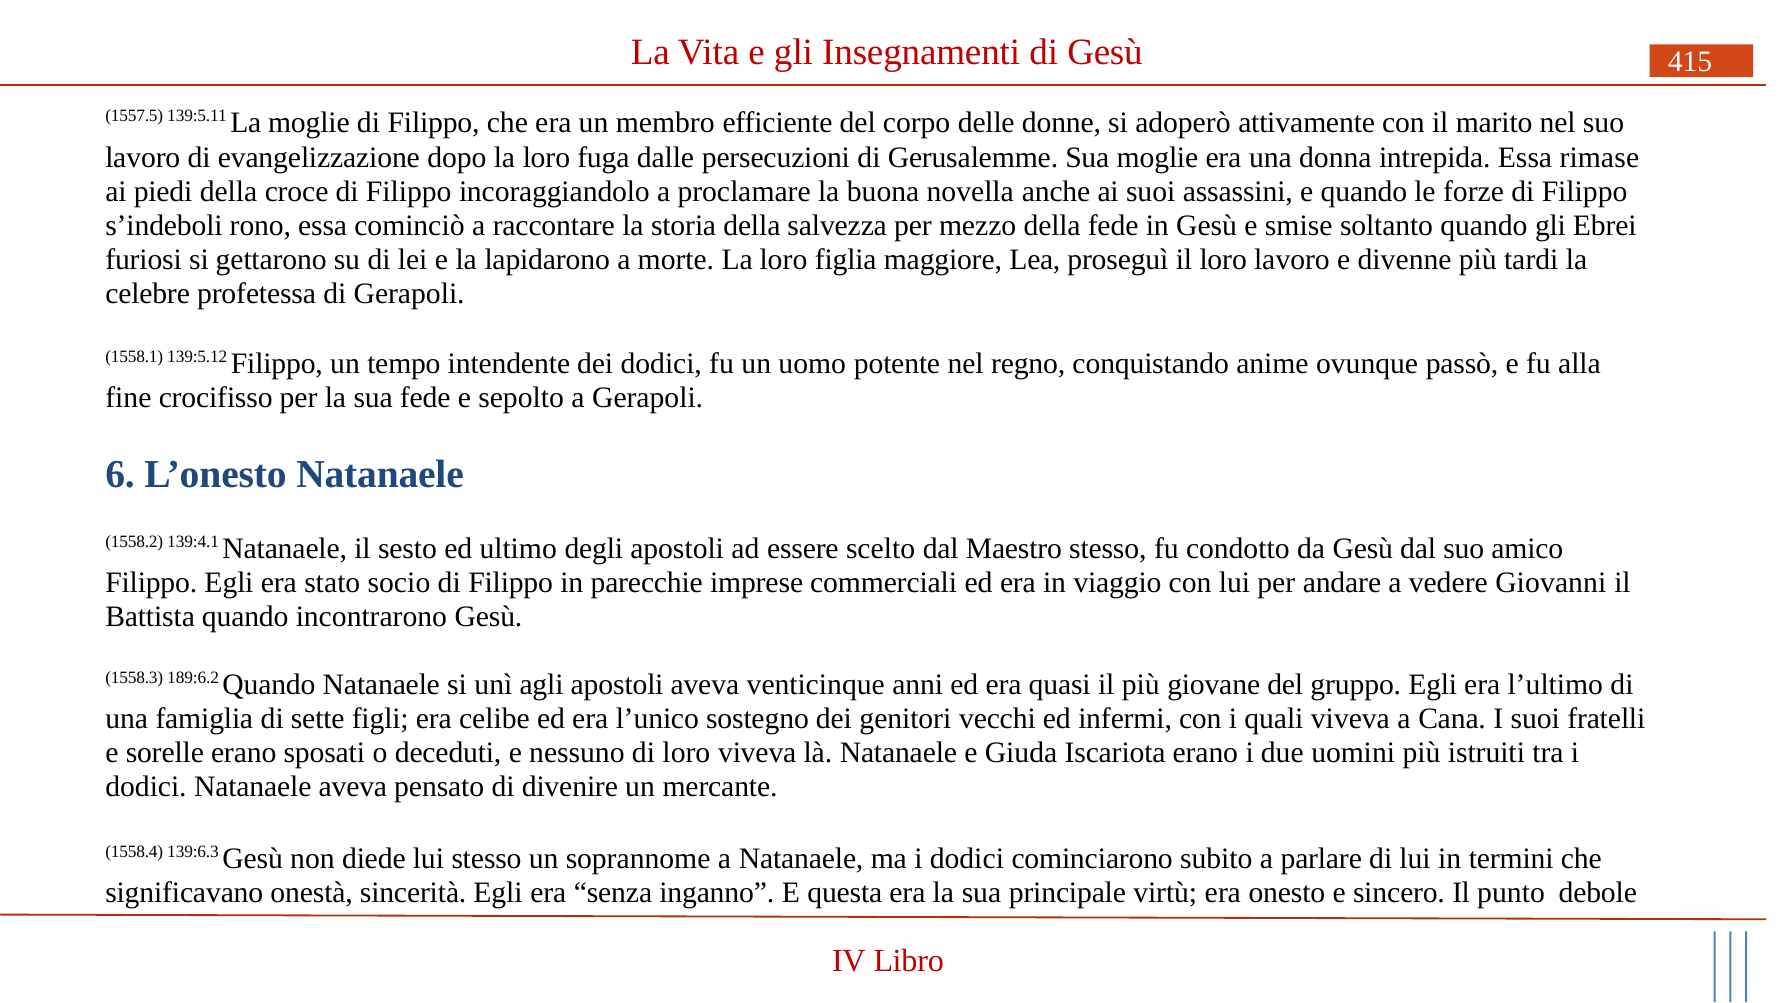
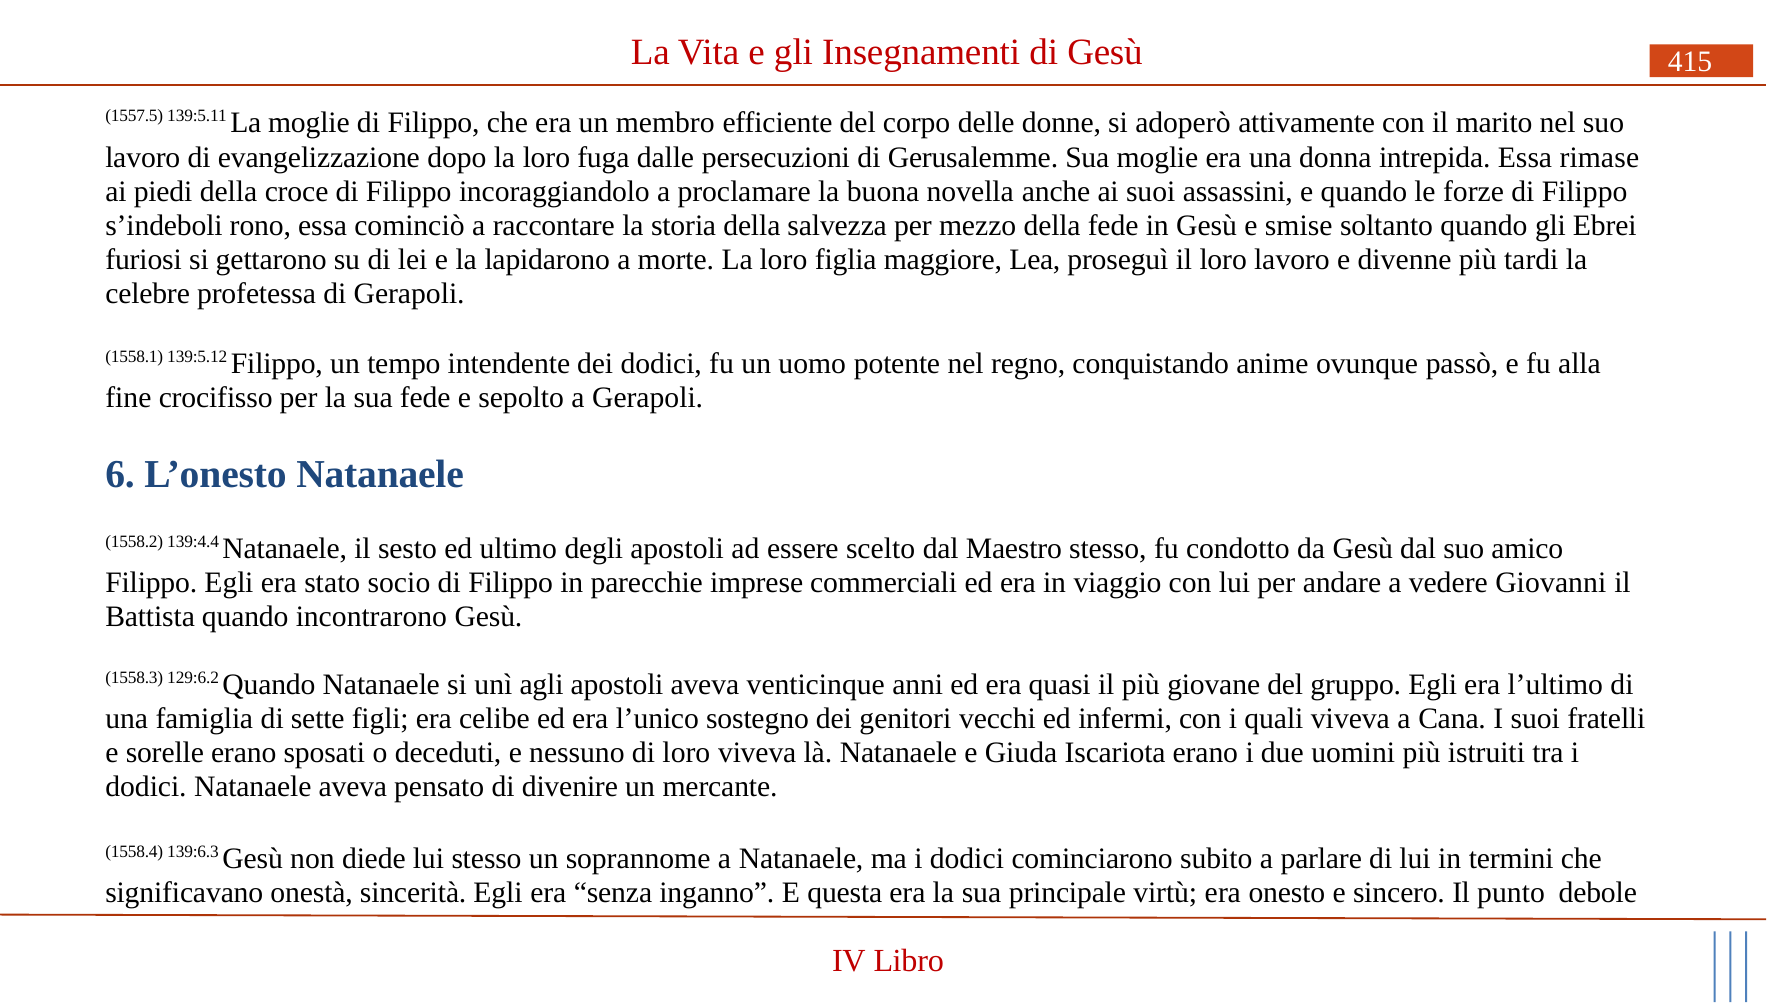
139:4.1: 139:4.1 -> 139:4.4 (193, 541)
189:6.2: 189:6.2 -> 129:6.2 (193, 678)
